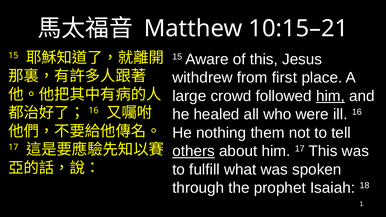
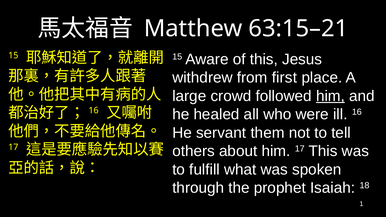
10:15–21: 10:15–21 -> 63:15–21 (298, 28)
nothing: nothing -> servant (221, 133)
others underline: present -> none (194, 151)
